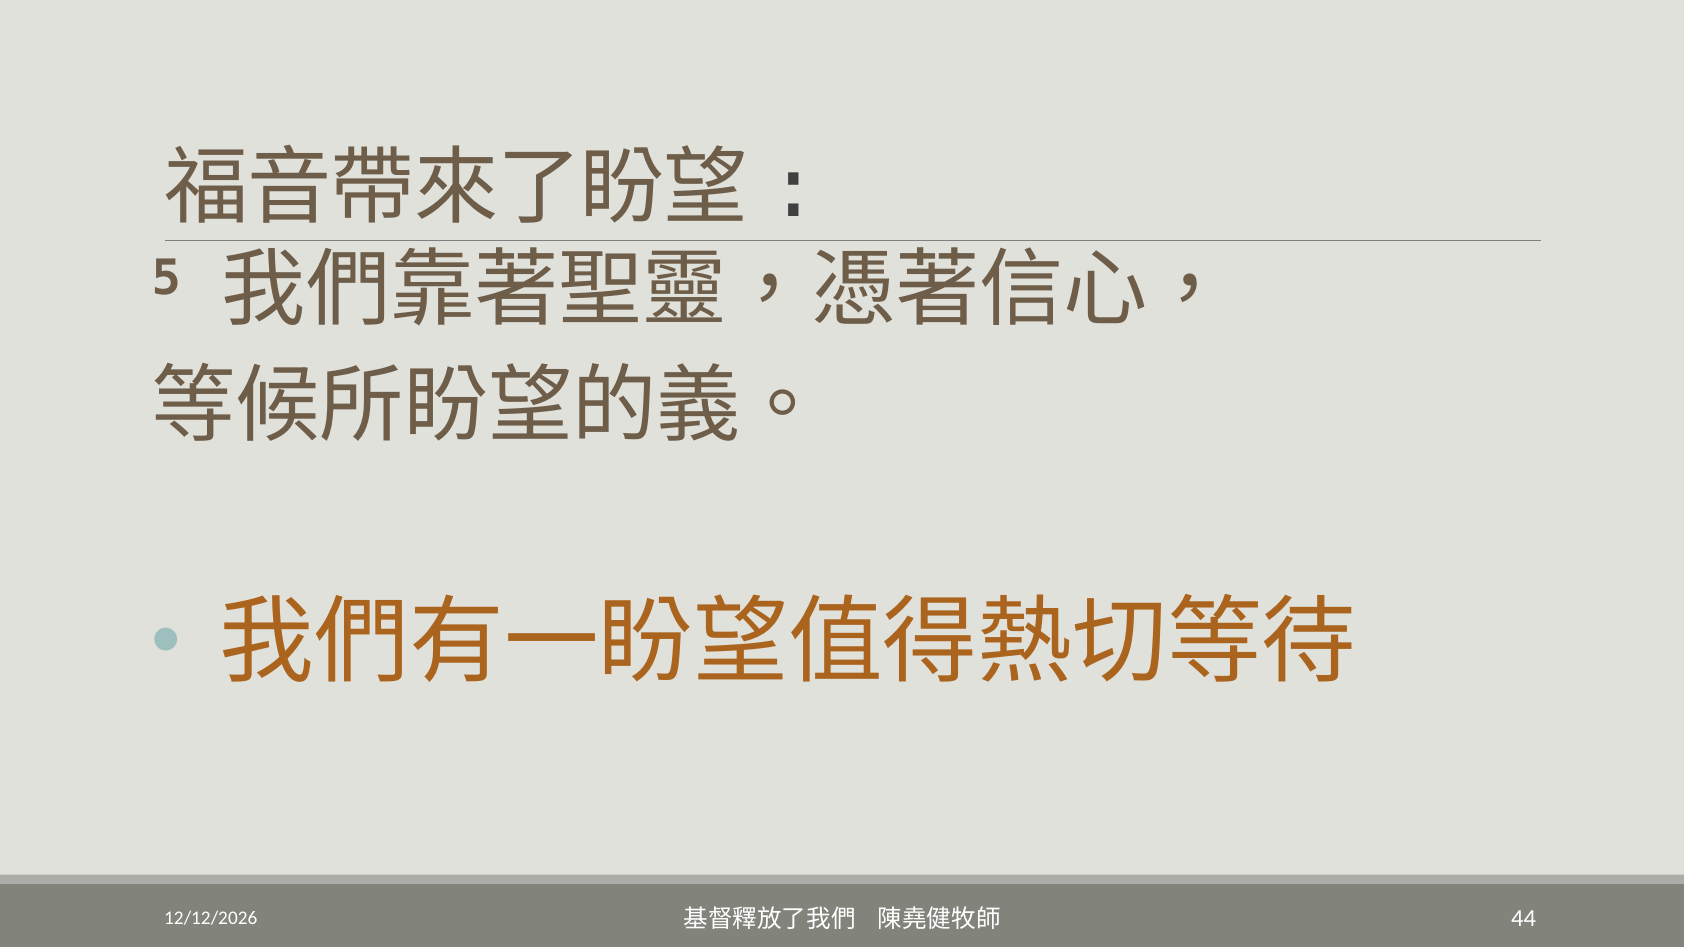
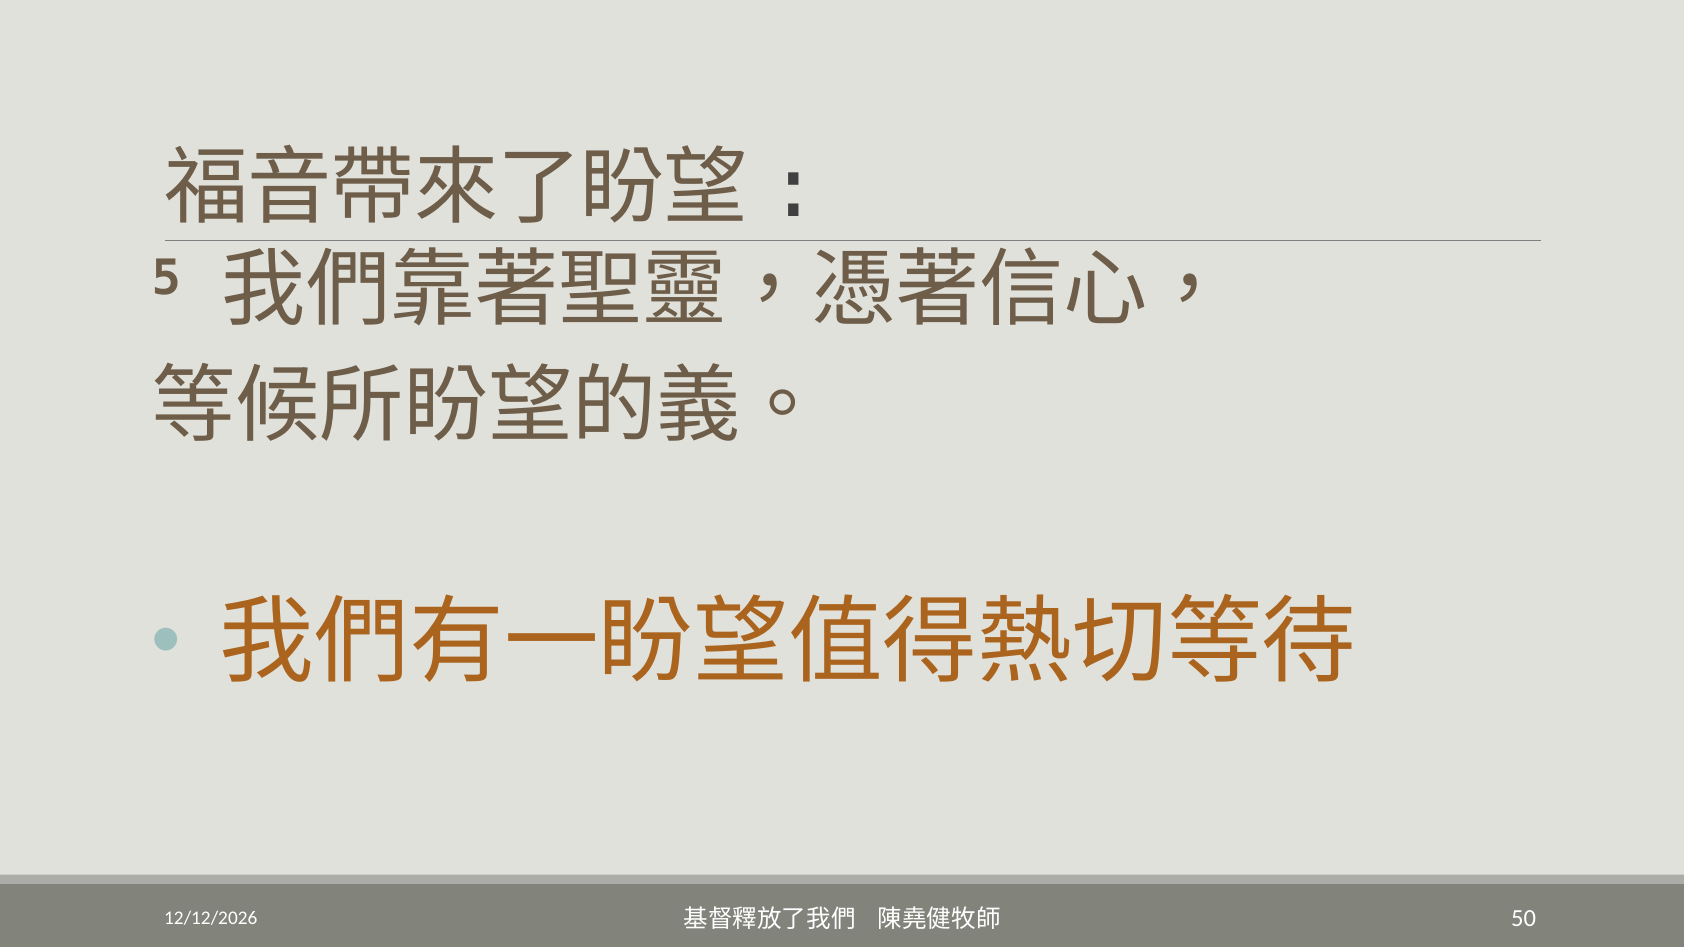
44: 44 -> 50 (1524, 919)
